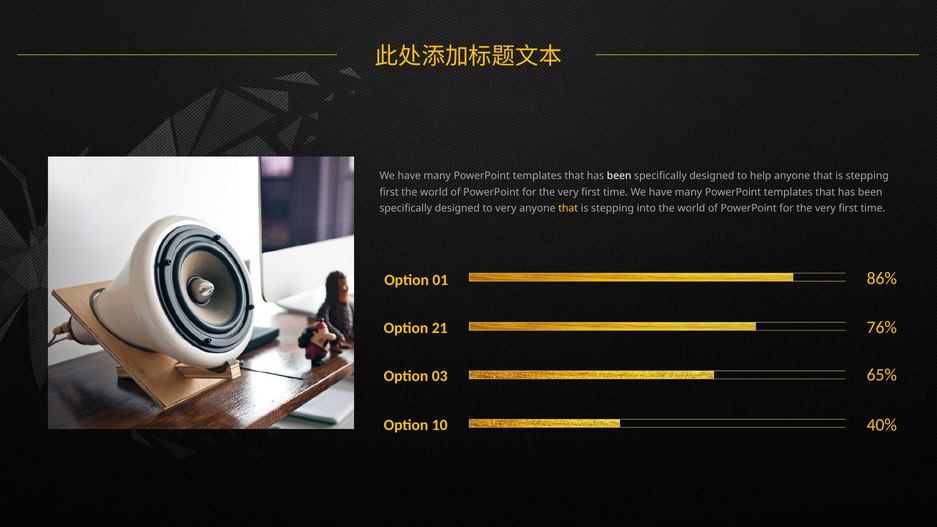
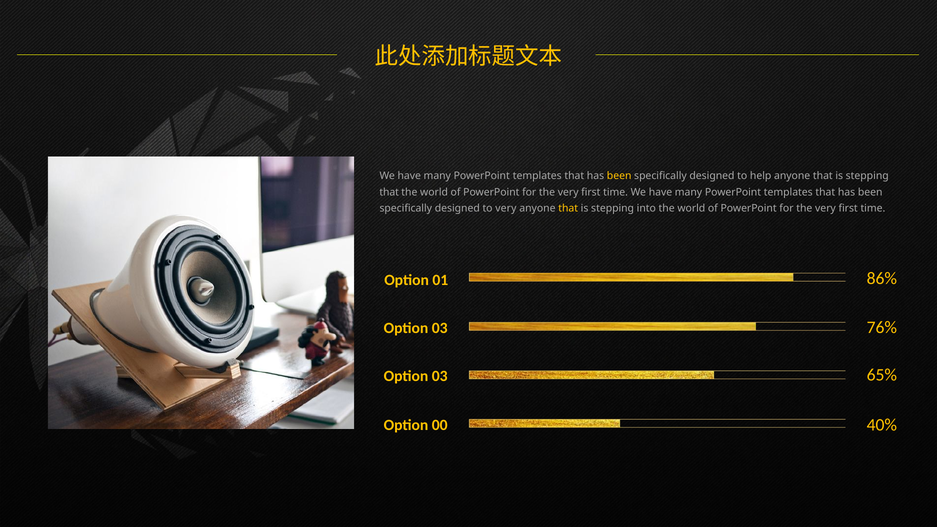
been colour: white -> yellow (619, 176)
first: first -> that (389, 192)
21: 21 -> 03 (440, 328)
10: 10 -> 00 (440, 425)
